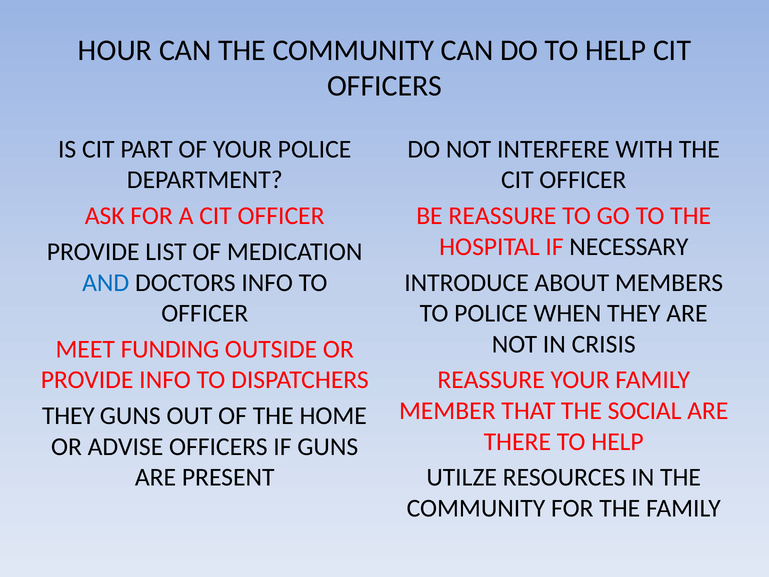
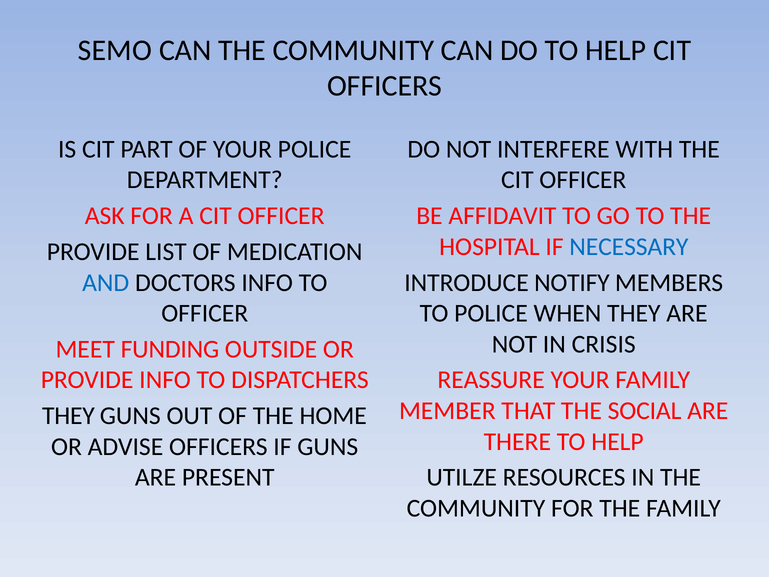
HOUR: HOUR -> SEMO (115, 50)
BE REASSURE: REASSURE -> AFFIDAVIT (502, 216)
NECESSARY colour: black -> blue (629, 247)
ABOUT: ABOUT -> NOTIFY (572, 282)
